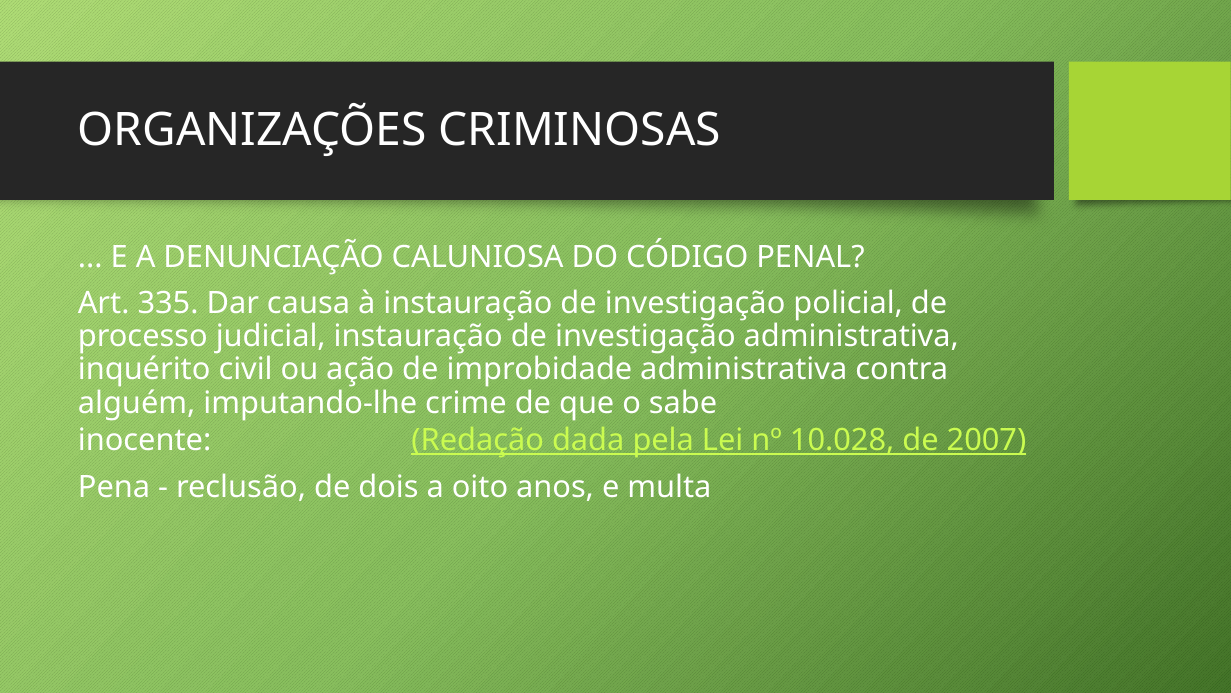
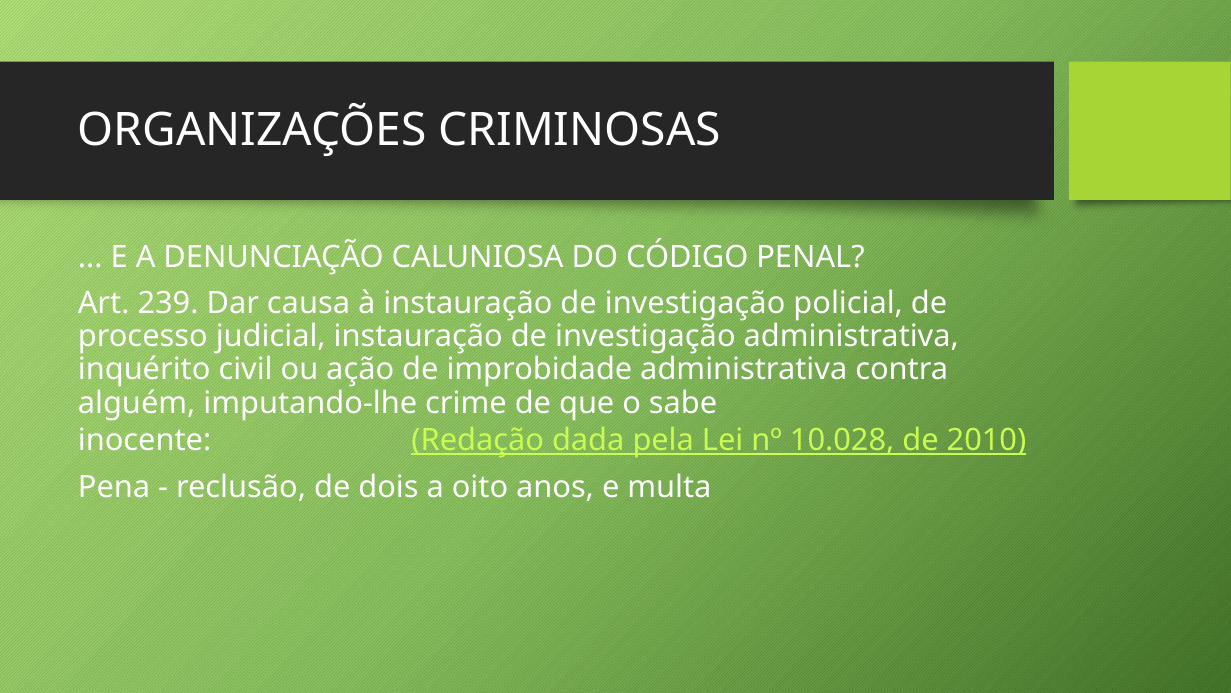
335: 335 -> 239 (168, 303)
2007: 2007 -> 2010 (986, 440)
